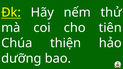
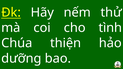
tiên: tiên -> tình (110, 28)
